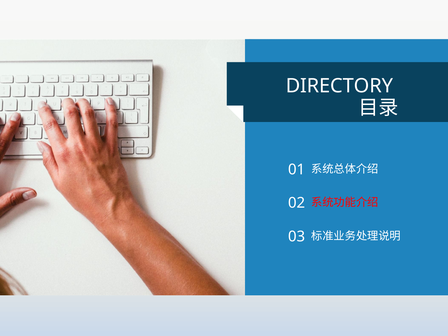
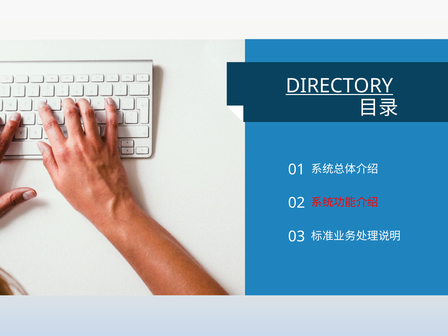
DIRECTORY underline: none -> present (339, 86)
